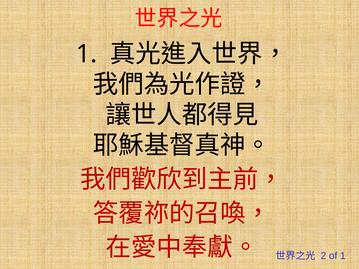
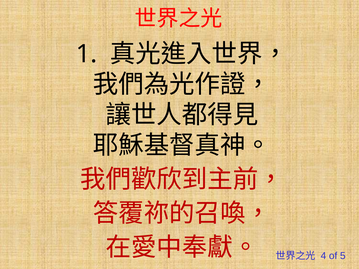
2: 2 -> 4 (323, 256)
of 1: 1 -> 5 (343, 256)
